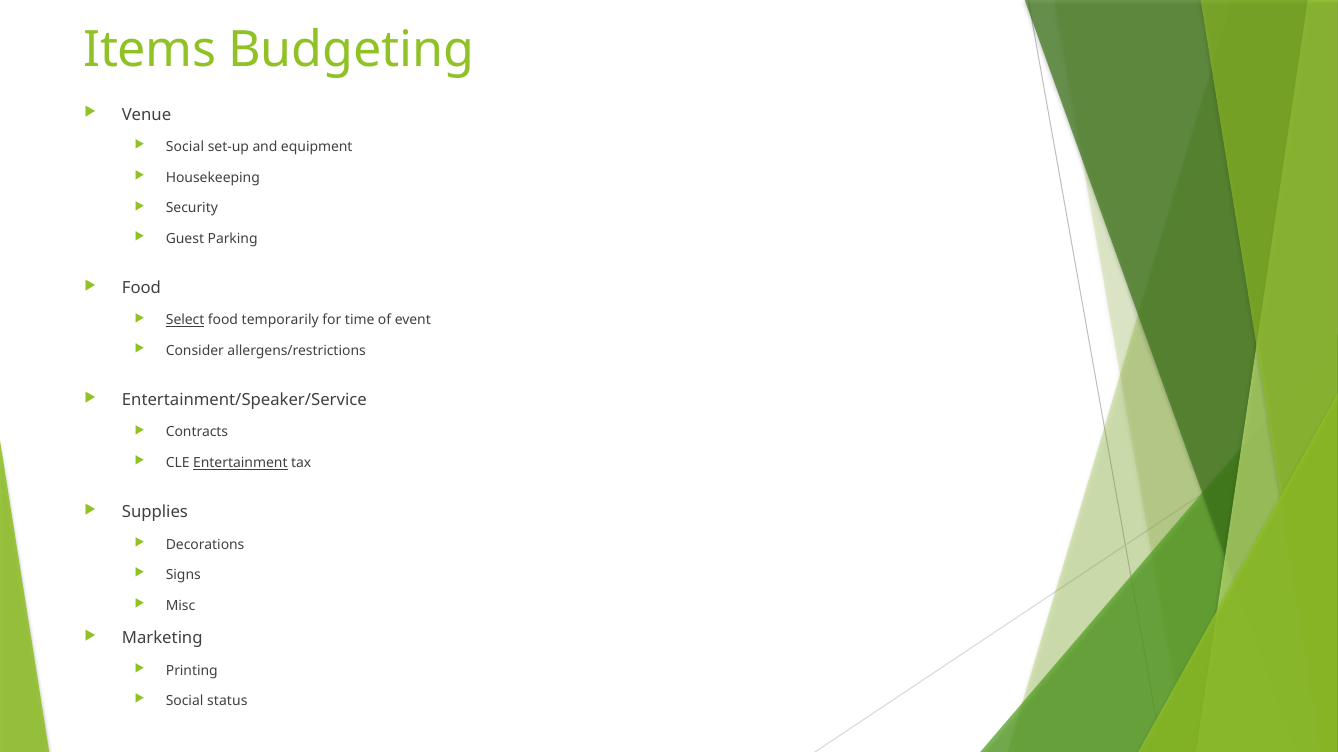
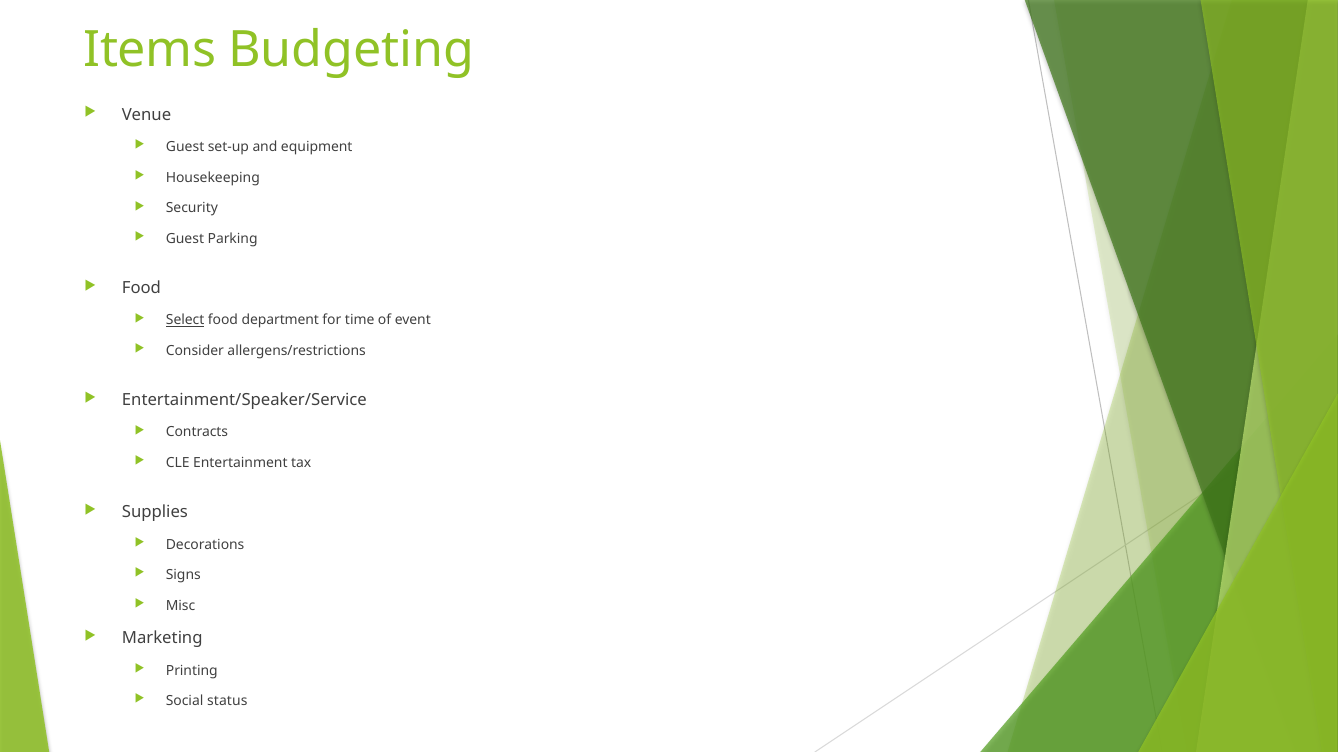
Social: Social -> Guest (185, 147)
temporarily: temporarily -> department (280, 321)
Entertainment underline: present -> none (240, 463)
